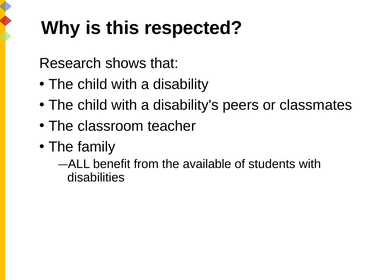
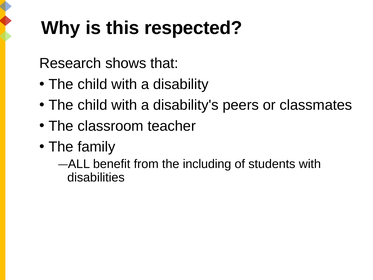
available: available -> including (207, 164)
